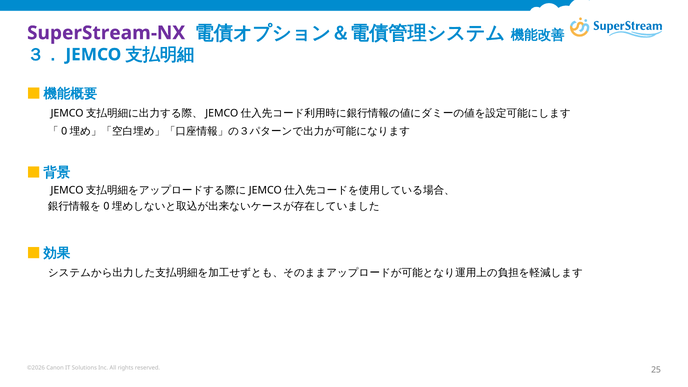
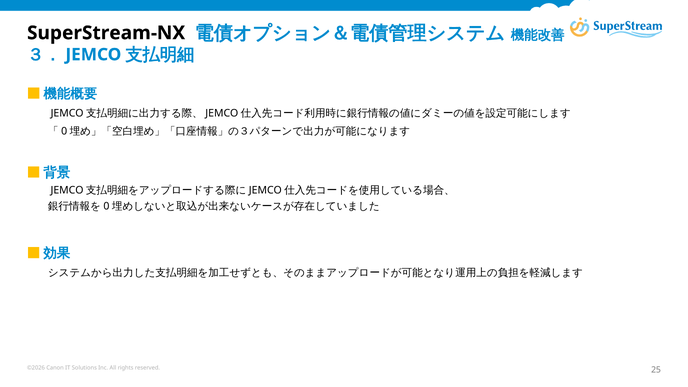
SuperStream-NX colour: purple -> black (106, 33)
